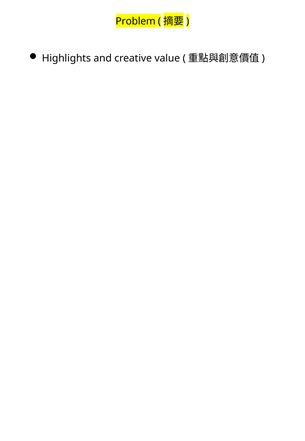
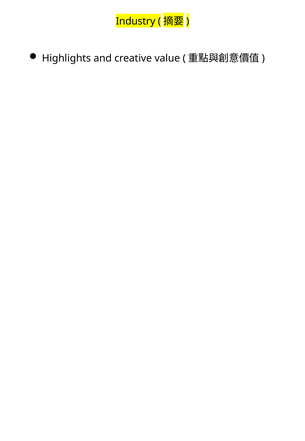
Problem: Problem -> Industry (136, 21)
